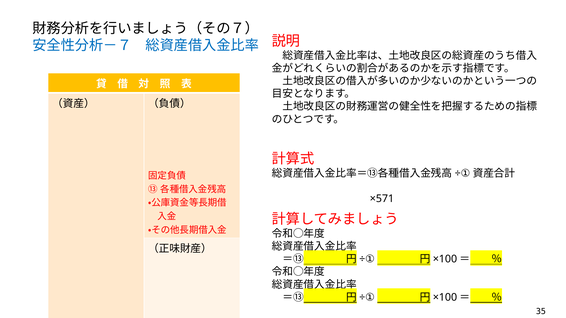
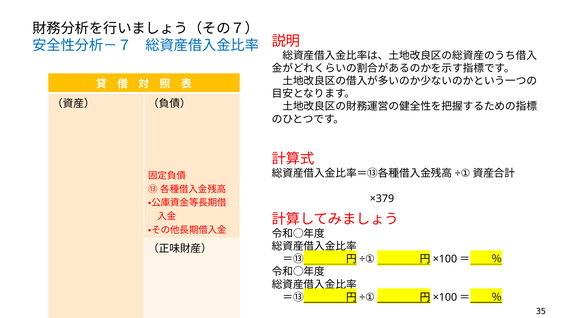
×571: ×571 -> ×379 (382, 199)
